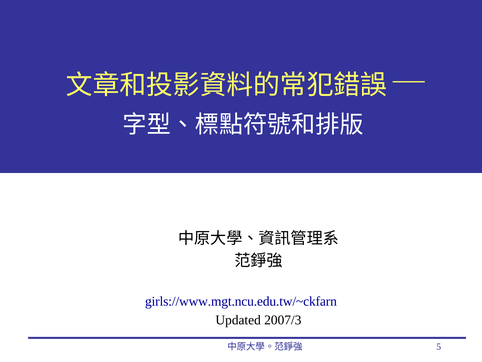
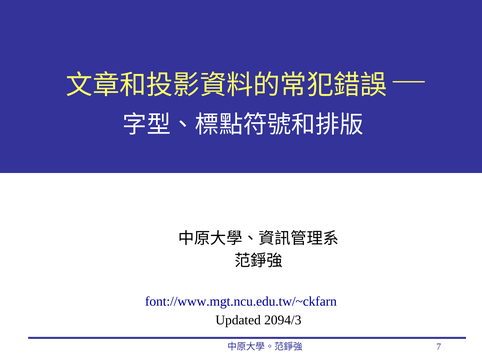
girls://www.mgt.ncu.edu.tw/~ckfarn: girls://www.mgt.ncu.edu.tw/~ckfarn -> font://www.mgt.ncu.edu.tw/~ckfarn (241, 301)
2007/3: 2007/3 -> 2094/3 (283, 320)
5: 5 -> 7 (439, 346)
